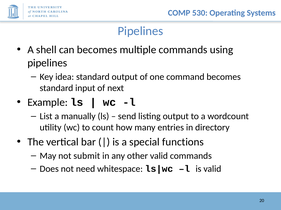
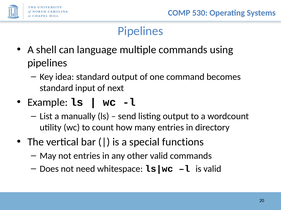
can becomes: becomes -> language (97, 50)
not submit: submit -> entries (87, 156)
